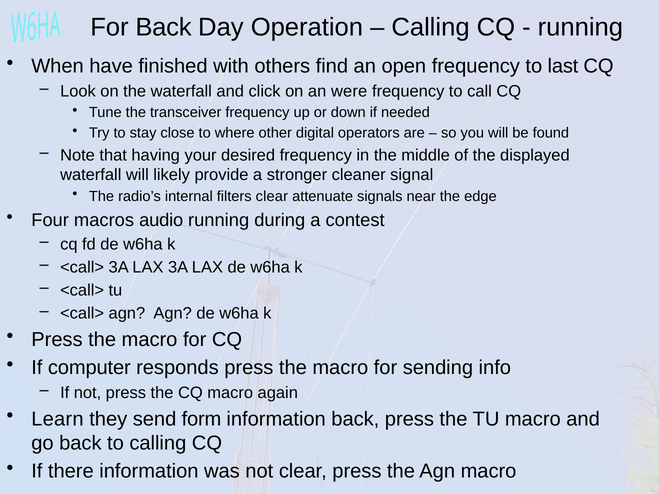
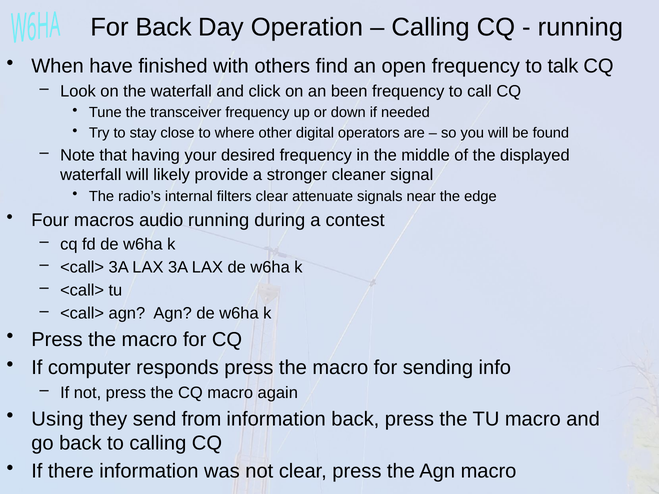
last: last -> talk (563, 66)
were: were -> been (349, 91)
Learn: Learn -> Using (57, 419)
form: form -> from (202, 419)
